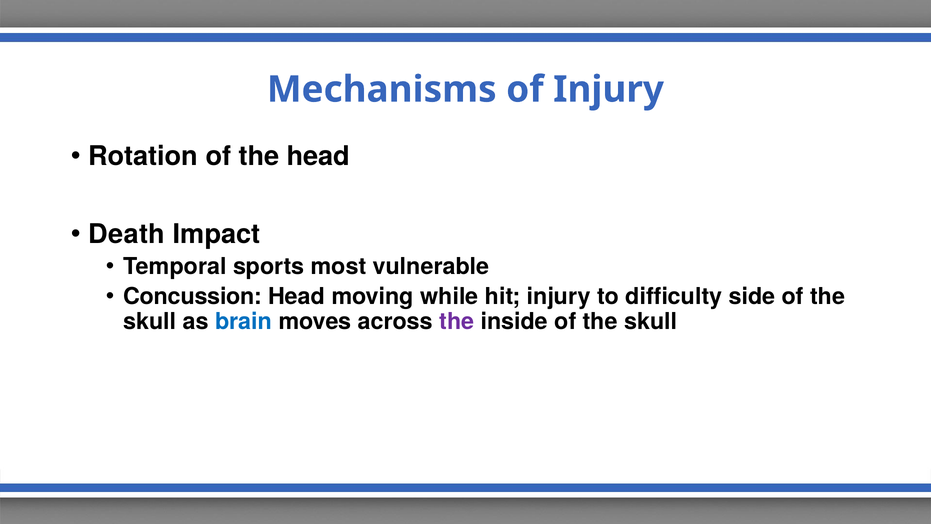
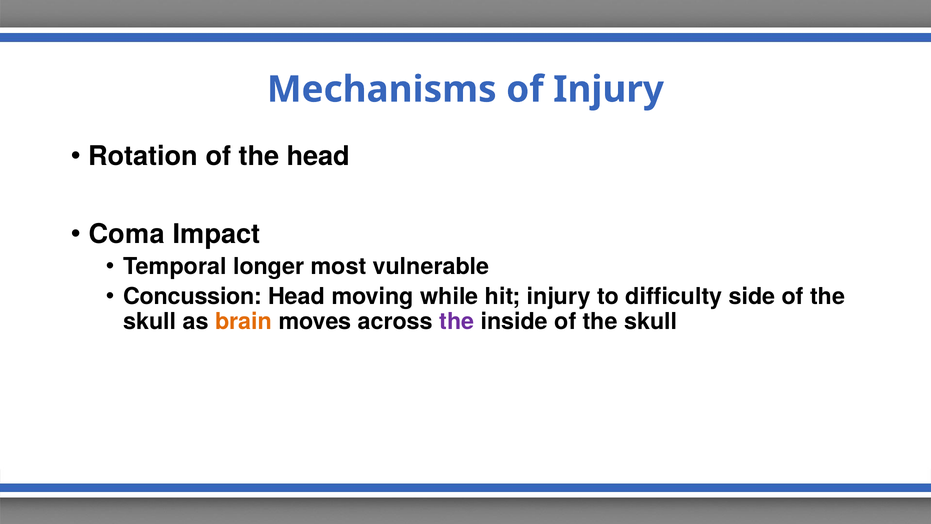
Death: Death -> Coma (127, 234)
sports: sports -> longer (269, 266)
brain colour: blue -> orange (244, 321)
